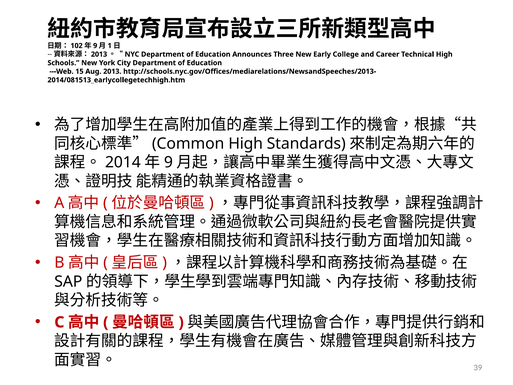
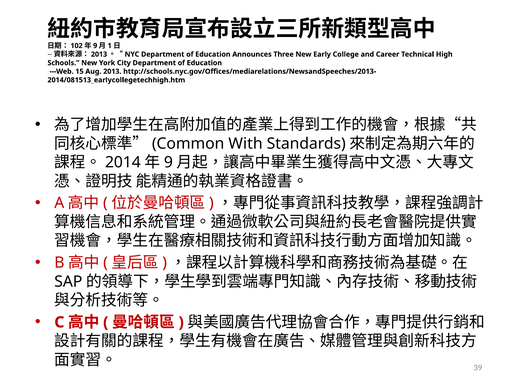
High: High -> With (245, 143)
